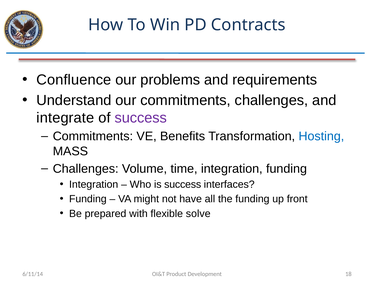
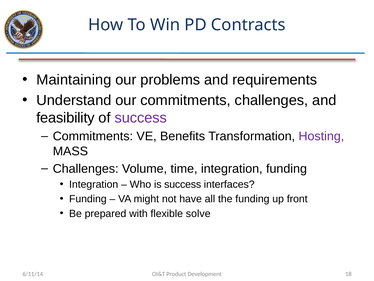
Confluence: Confluence -> Maintaining (74, 80)
integrate: integrate -> feasibility (66, 118)
Hosting colour: blue -> purple (321, 136)
